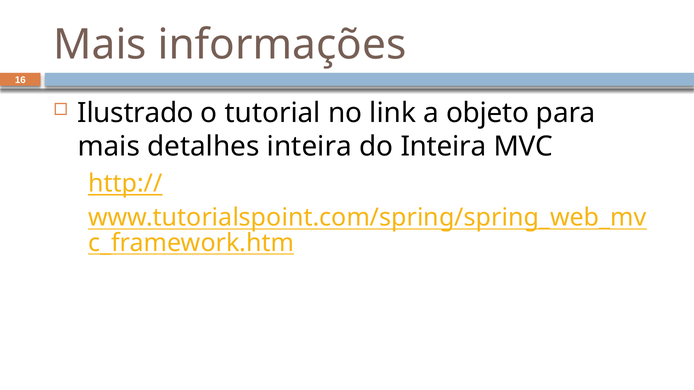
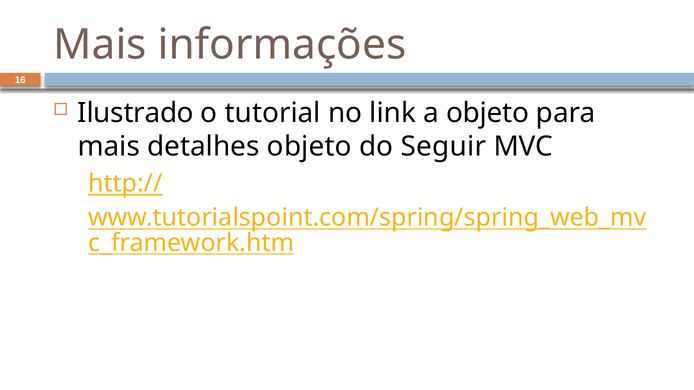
detalhes inteira: inteira -> objeto (309, 147)
do Inteira: Inteira -> Seguir (443, 147)
